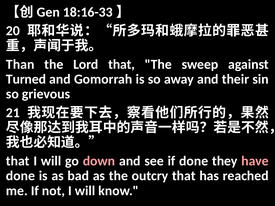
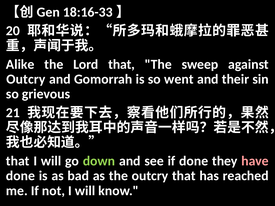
Than: Than -> Alike (20, 64)
Turned: Turned -> Outcry (26, 79)
away: away -> went (179, 79)
down colour: pink -> light green (99, 161)
